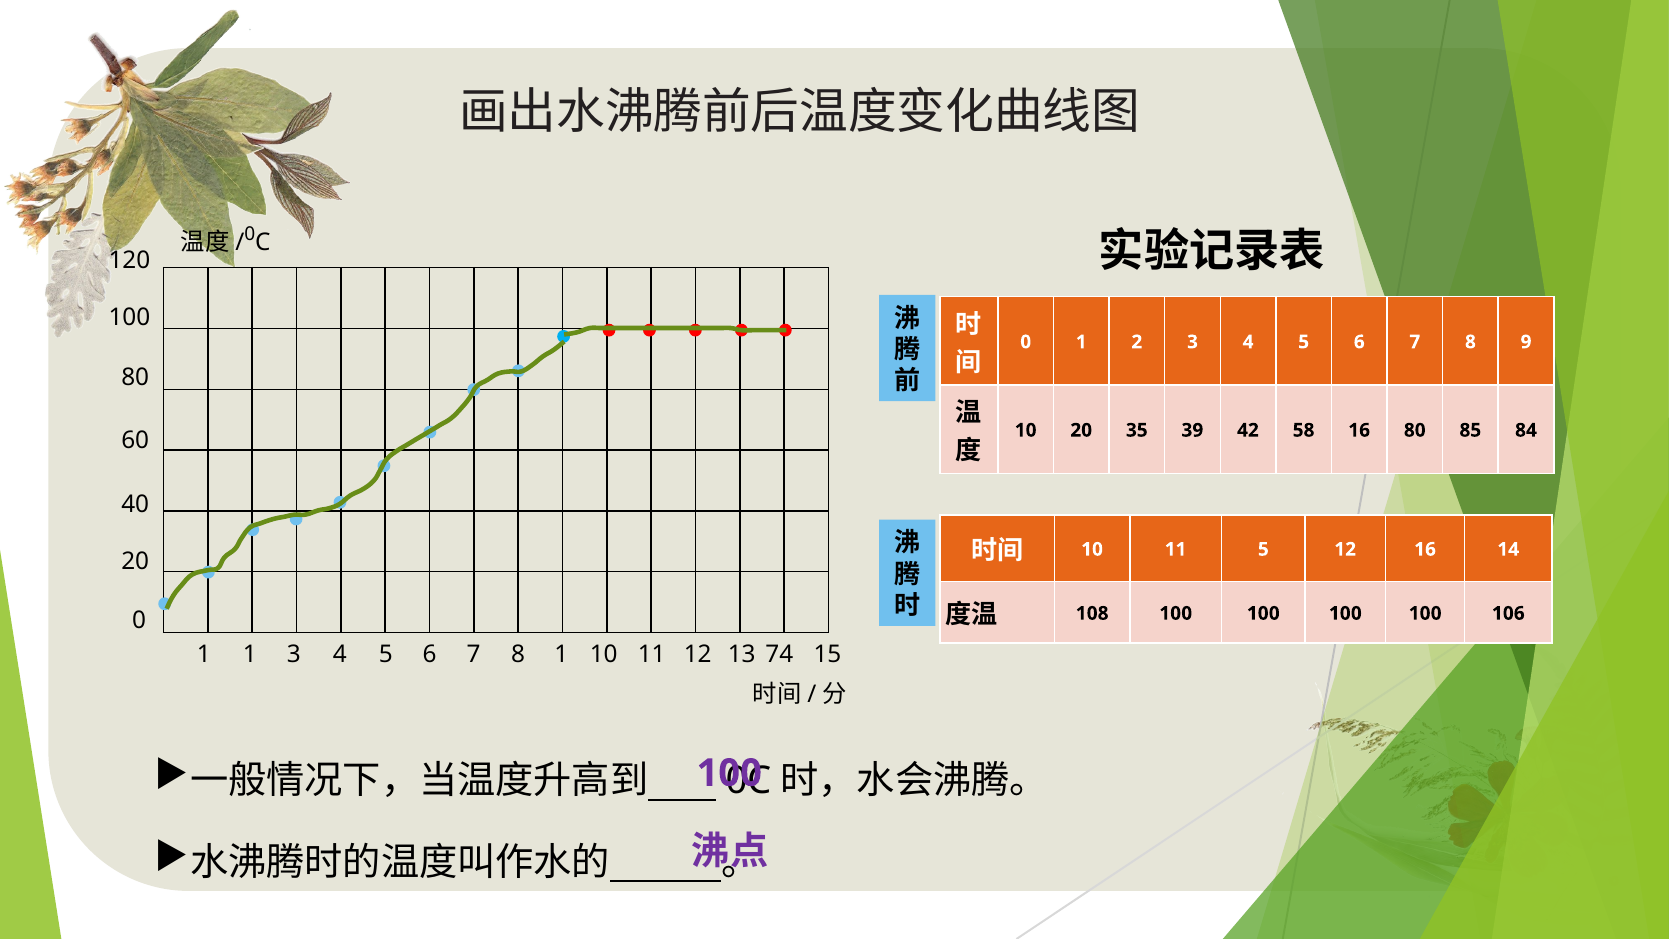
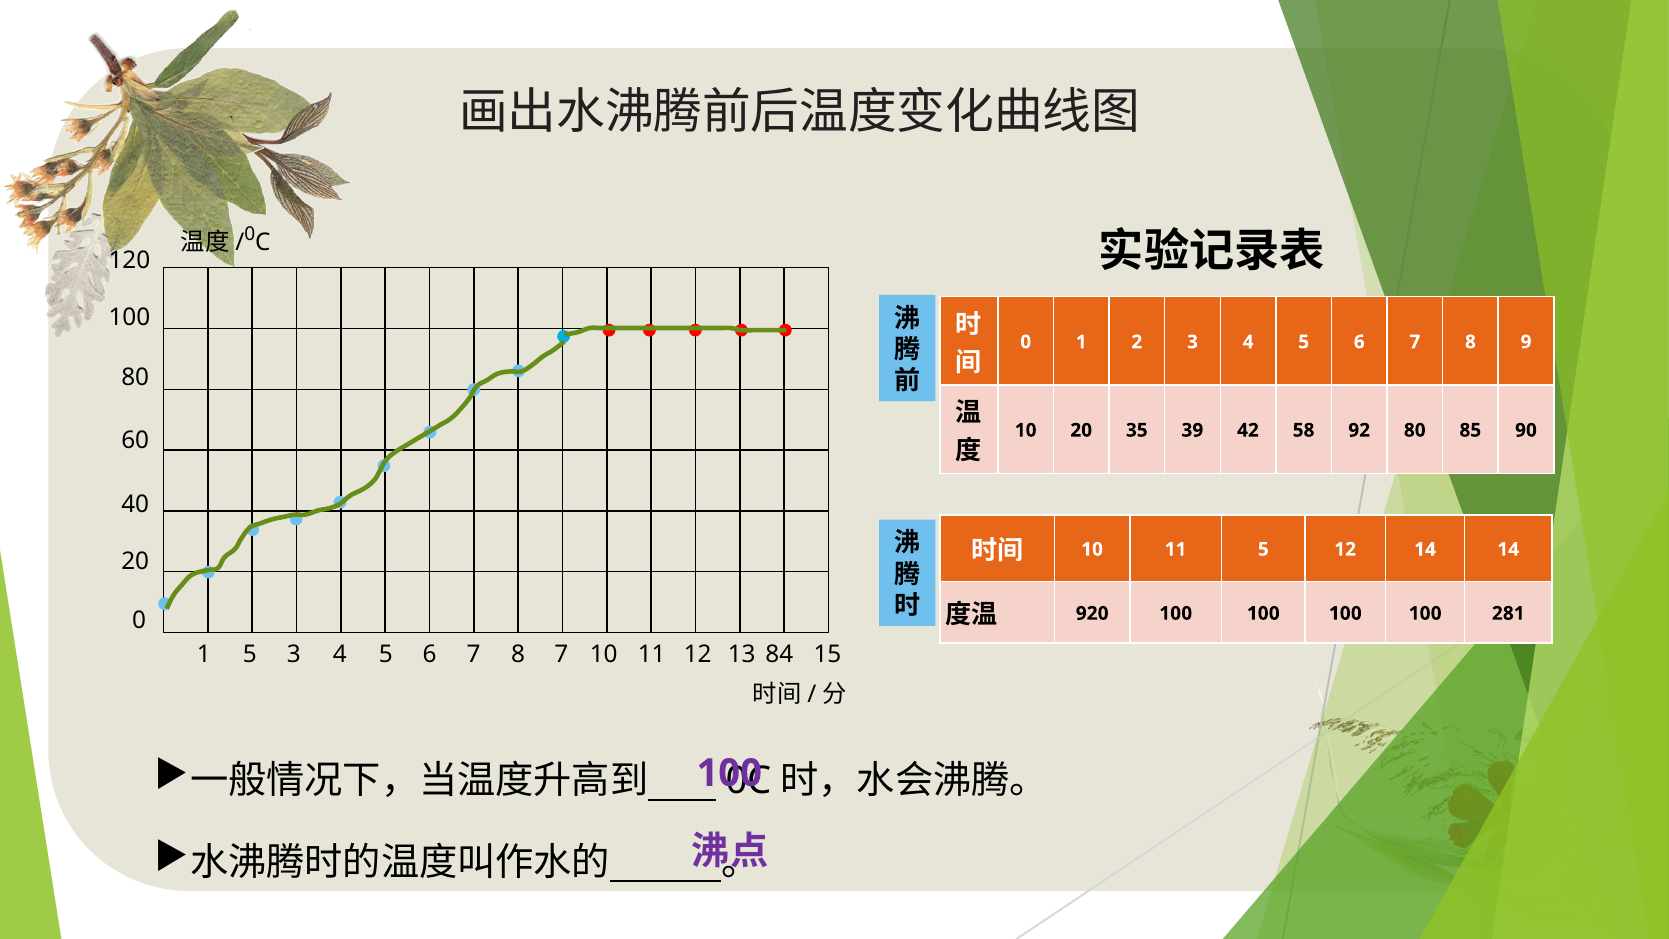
58 16: 16 -> 92 (1359, 430)
84: 84 -> 90 (1526, 430)
12 16: 16 -> 14 (1425, 549)
108: 108 -> 920 (1092, 613)
106: 106 -> 281 (1508, 613)
1 1: 1 -> 5 (250, 654)
7 1: 1 -> 7 (561, 654)
74: 74 -> 84 (779, 654)
